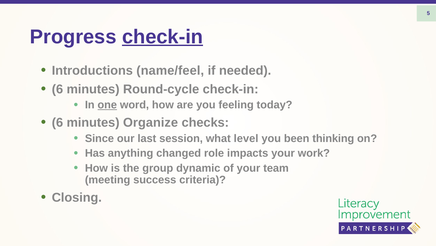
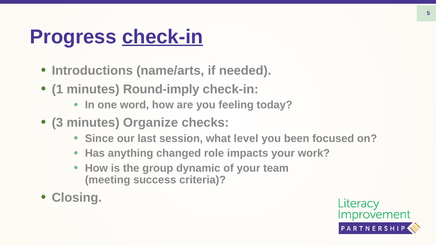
name/feel: name/feel -> name/arts (170, 70)
6: 6 -> 1 (57, 89)
Round-cycle: Round-cycle -> Round-imply (161, 89)
one underline: present -> none (107, 105)
6: 6 -> 3 (57, 122)
thinking: thinking -> focused (333, 138)
